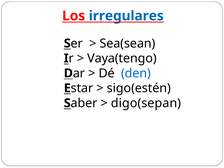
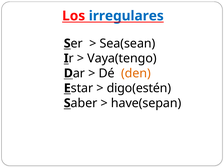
den colour: blue -> orange (136, 73)
sigo(estén: sigo(estén -> digo(estén (139, 88)
digo(sepan: digo(sepan -> have(sepan (146, 103)
